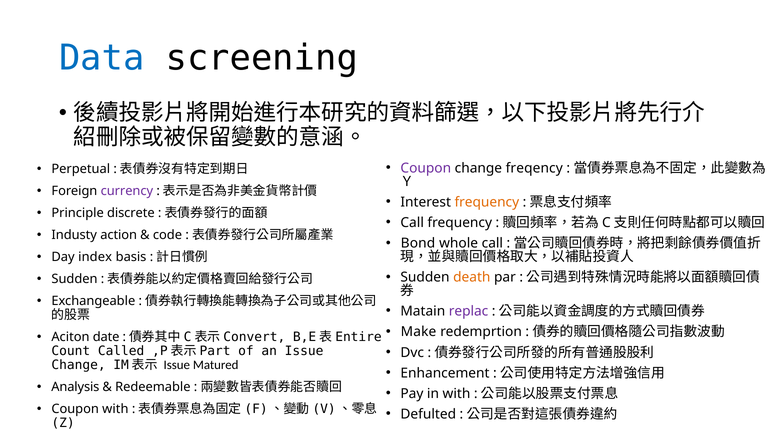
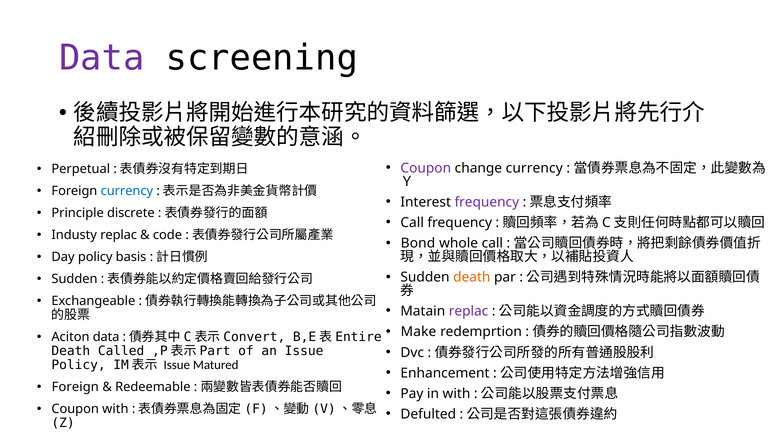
Data colour: blue -> purple (102, 58)
change freqency: freqency -> currency (534, 168)
currency colour: purple -> blue (127, 191)
frequency colour: orange -> purple (487, 202)
Industy action: action -> replac (119, 235)
Day index: index -> policy (95, 257)
Aciton date: date -> data (106, 337)
Count: Count -> Death (71, 350)
Change: Change -> Policy (79, 364)
Analysis: Analysis -> Foreign (75, 386)
